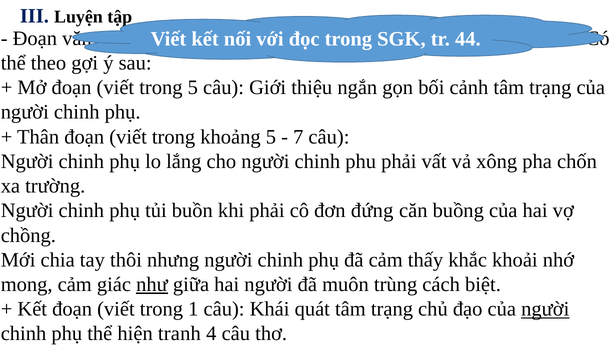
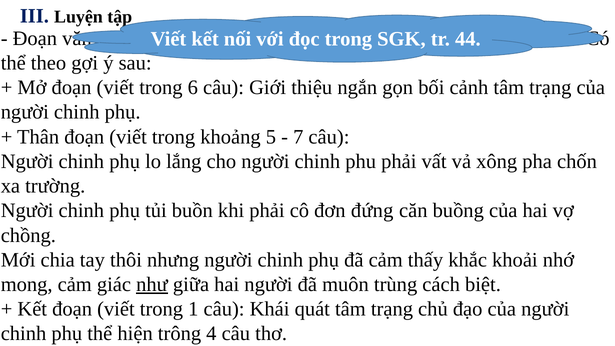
trong 5: 5 -> 6 (193, 88)
người underline: present -> none (545, 309)
tranh: tranh -> trông (180, 334)
